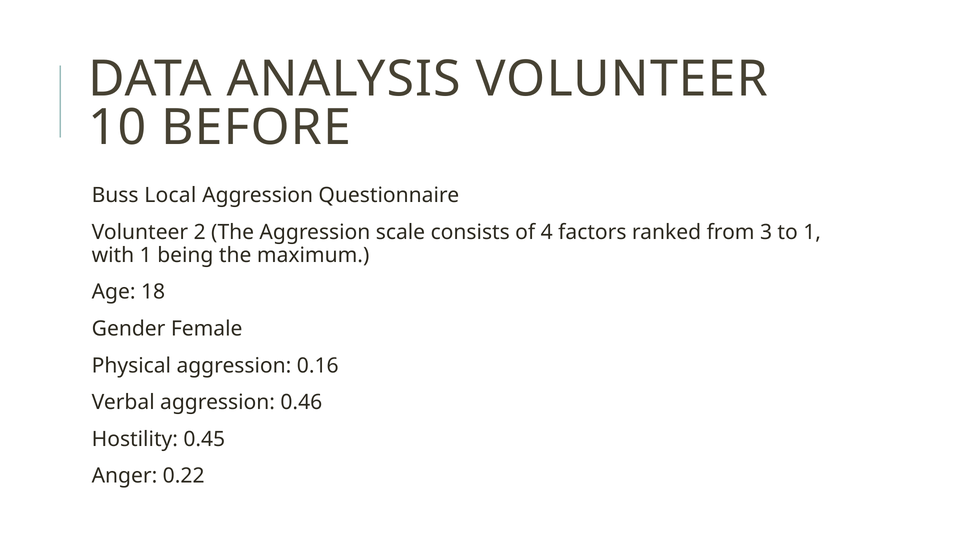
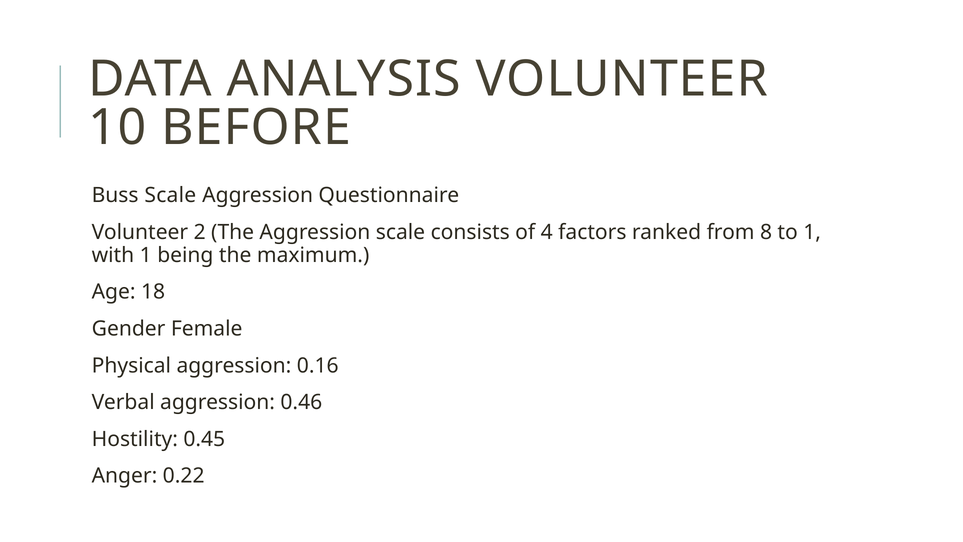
Buss Local: Local -> Scale (170, 195)
3: 3 -> 8 (766, 232)
